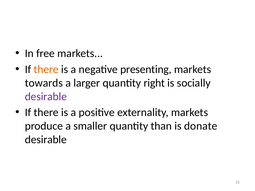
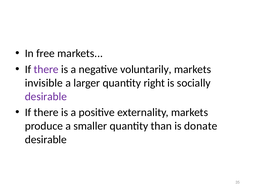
there colour: orange -> purple (46, 69)
presenting: presenting -> voluntarily (146, 69)
towards: towards -> invisible (44, 83)
